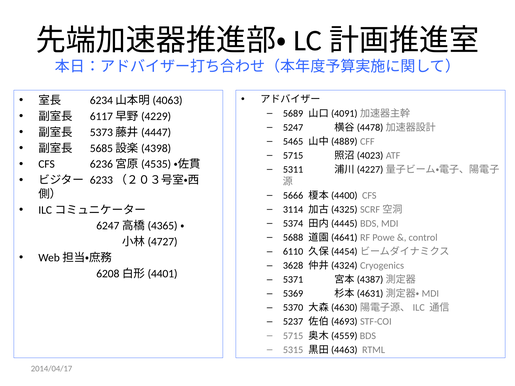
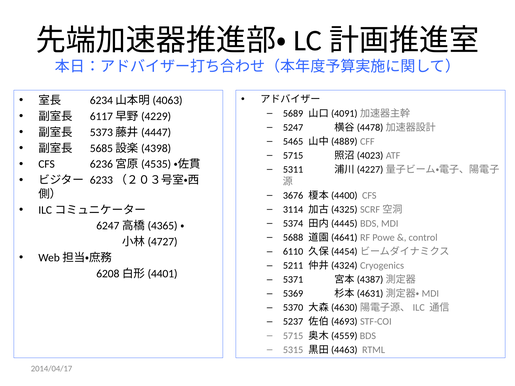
5666: 5666 -> 3676 (293, 196)
3628: 3628 -> 5211 (293, 266)
